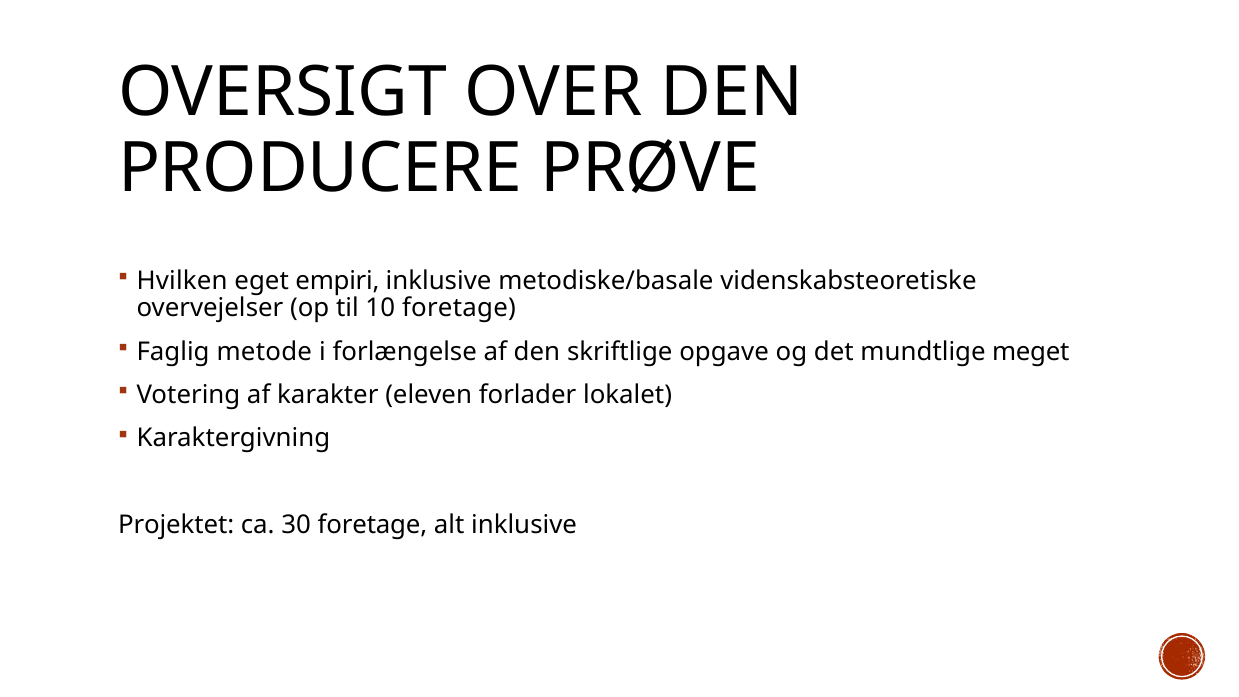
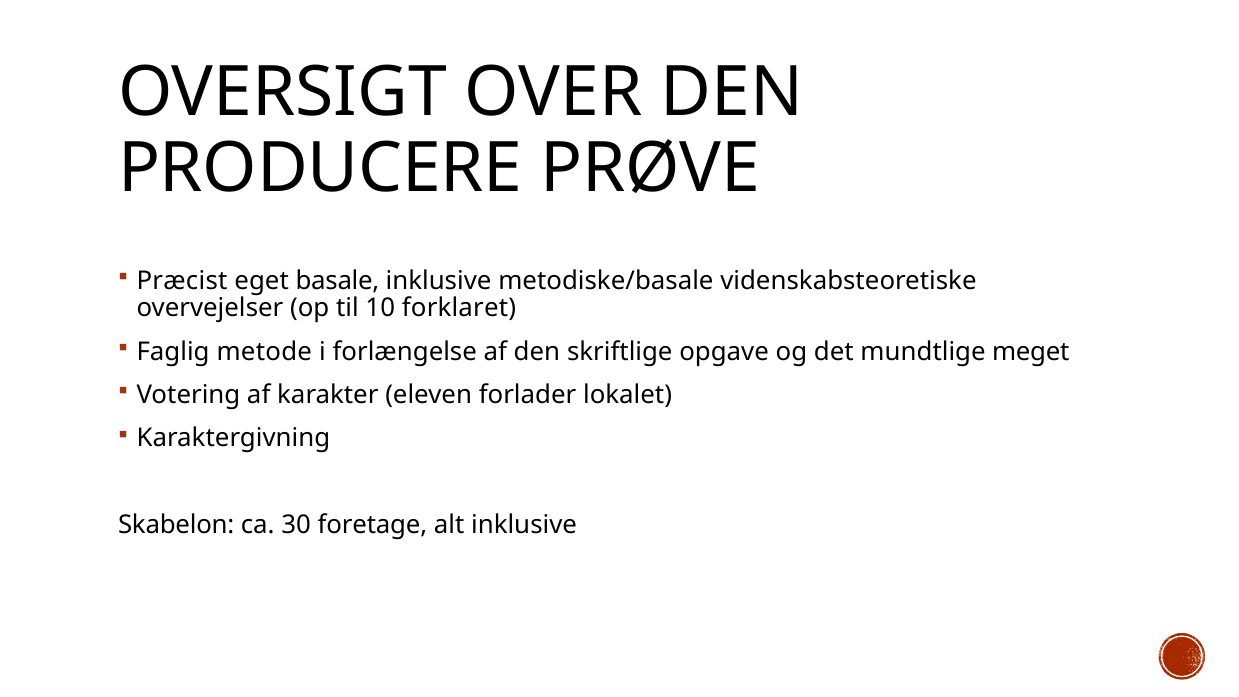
Hvilken: Hvilken -> Præcist (182, 280)
empiri: empiri -> basale (337, 280)
10 foretage: foretage -> forklaret (459, 308)
Projektet: Projektet -> Skabelon (176, 525)
